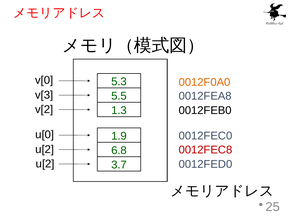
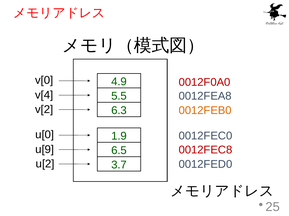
5.3: 5.3 -> 4.9 (119, 82)
0012F0A0 colour: orange -> red (205, 82)
v[3: v[3 -> v[4 (44, 95)
1.3: 1.3 -> 6.3 (119, 111)
0012FEB0 colour: black -> orange (205, 111)
u[2: u[2 -> u[9 (45, 150)
6.8: 6.8 -> 6.5 (119, 151)
